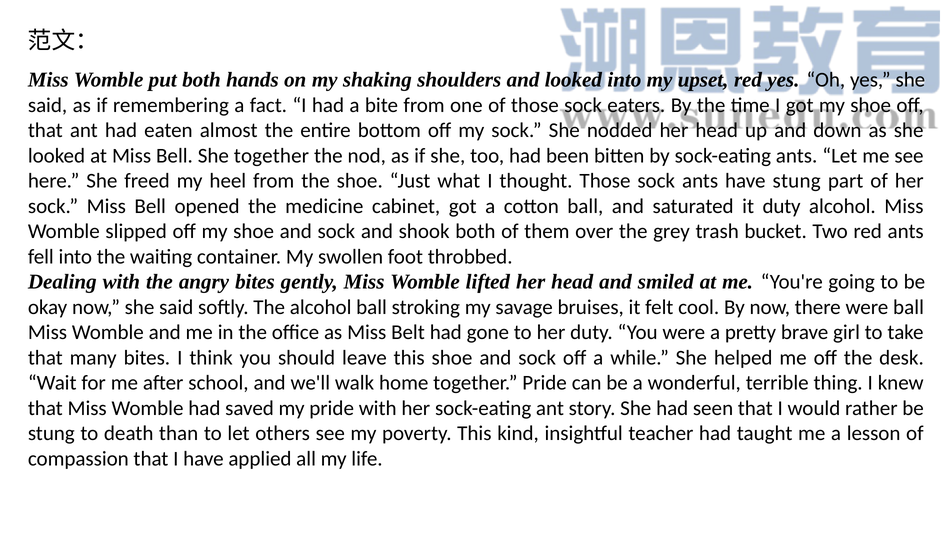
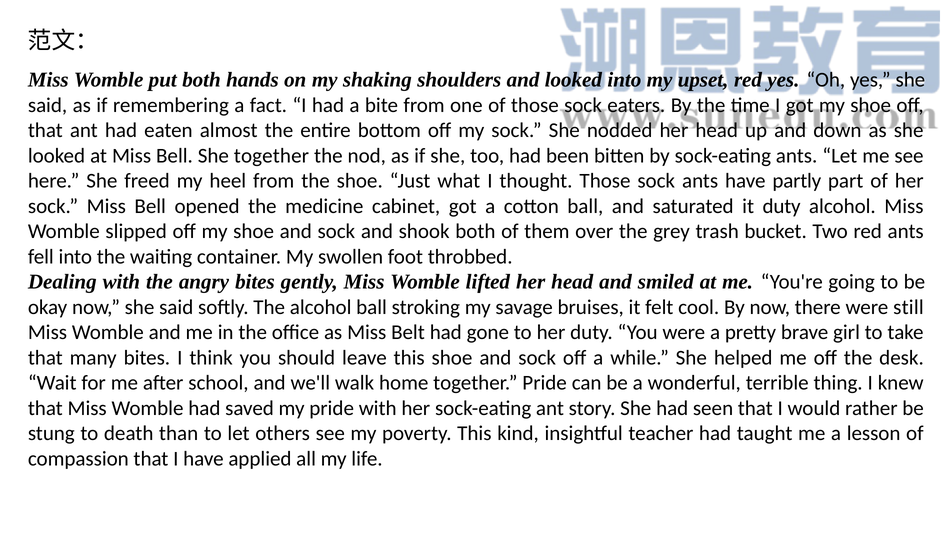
have stung: stung -> partly (797, 181)
were ball: ball -> still (908, 307)
